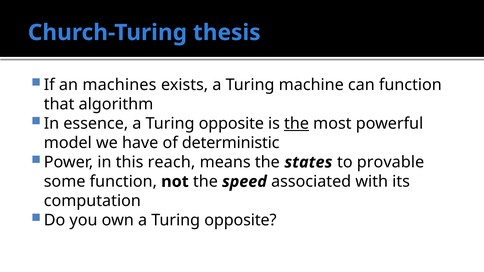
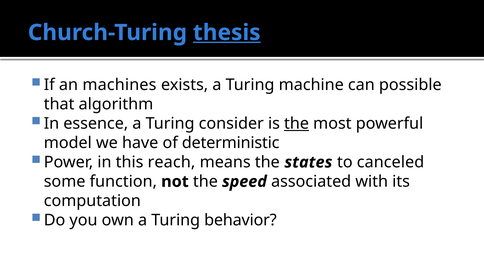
thesis underline: none -> present (227, 33)
can function: function -> possible (410, 85)
essence a Turing opposite: opposite -> consider (231, 124)
provable: provable -> canceled (391, 162)
own a Turing opposite: opposite -> behavior (240, 220)
